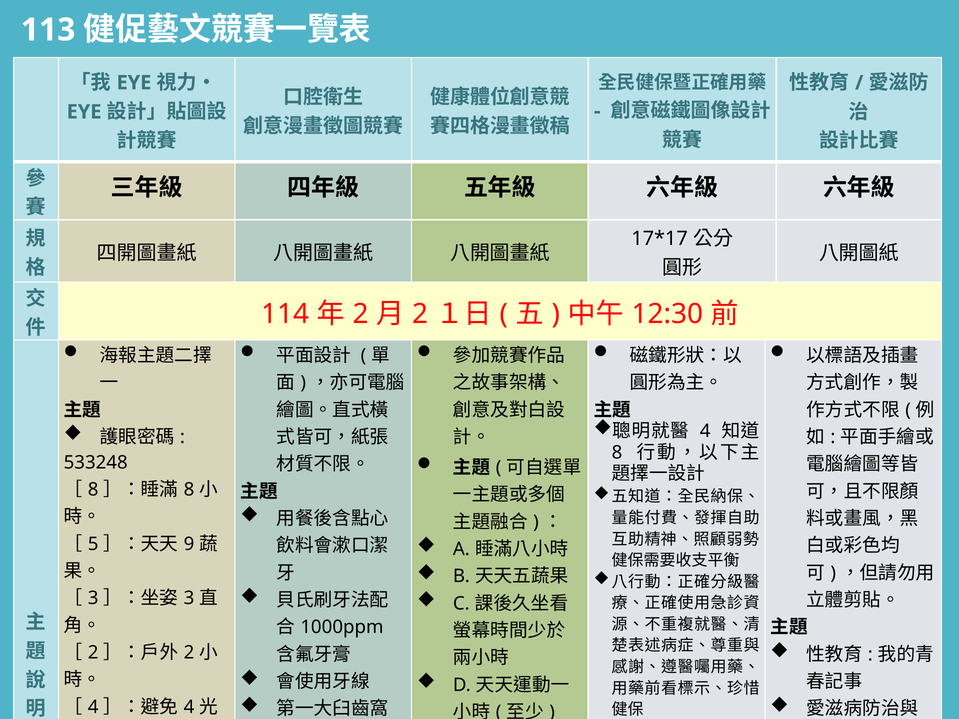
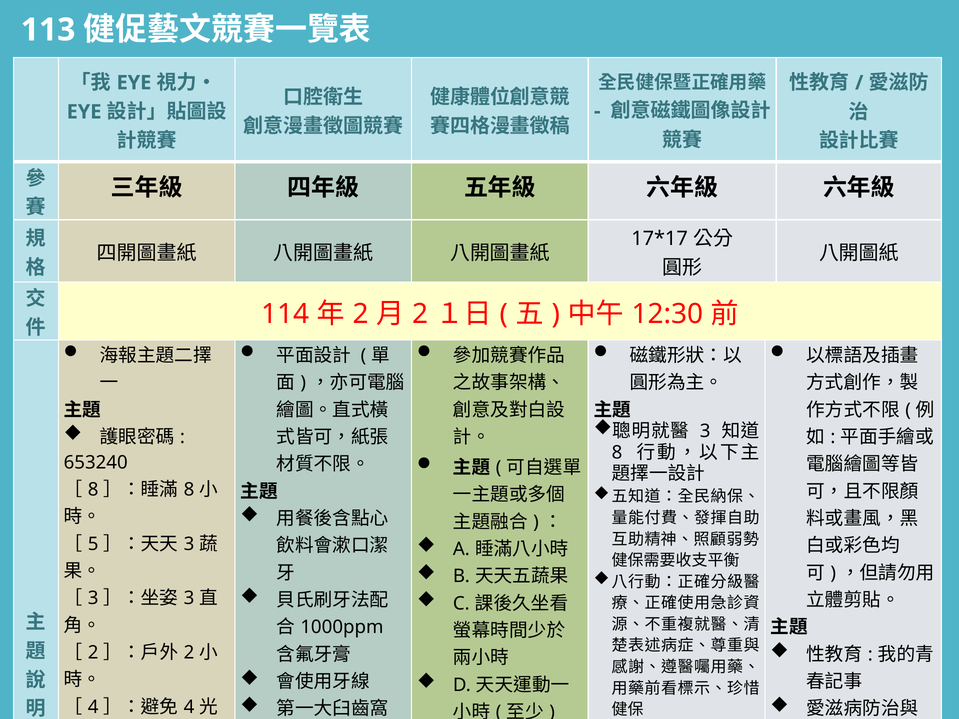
4: 4 -> 3 (705, 431)
533248: 533248 -> 653240 (96, 463)
9: 9 -> 3 (189, 544)
